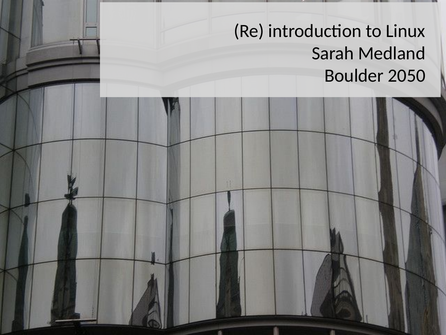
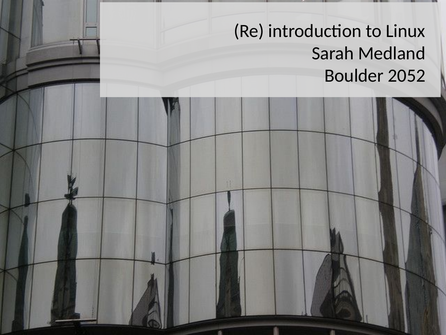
2050: 2050 -> 2052 (407, 76)
